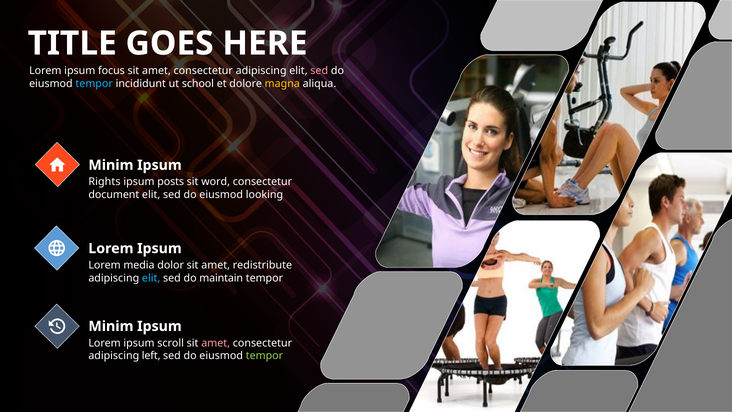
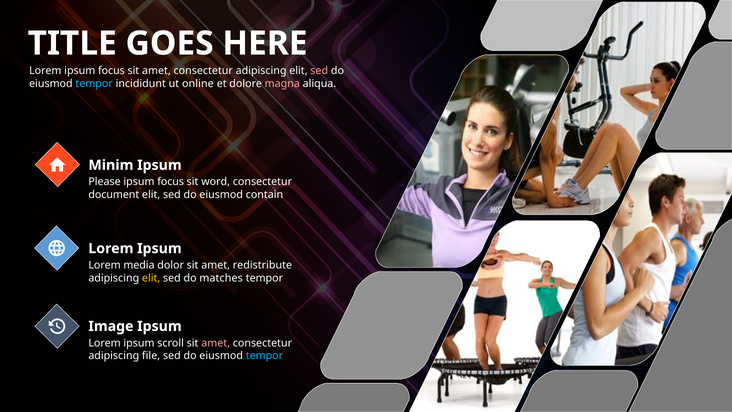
school: school -> online (198, 83)
magna colour: yellow -> pink (282, 83)
Rights: Rights -> Please (105, 182)
posts: posts -> focus (171, 182)
looking: looking -> contain (264, 195)
elit colour: light blue -> yellow (151, 278)
maintain: maintain -> matches (221, 278)
Minim: Minim -> Image (111, 326)
left: left -> file (151, 356)
tempor colour: light green -> light blue (264, 356)
